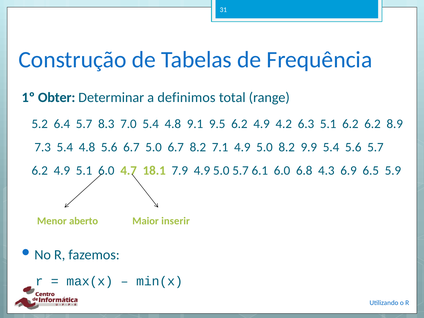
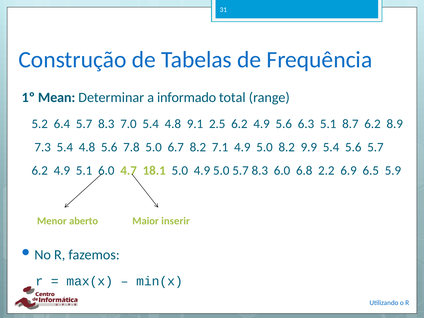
Obter: Obter -> Mean (57, 98)
definimos: definimos -> informado (187, 98)
9.5: 9.5 -> 2.5 (217, 124)
4.9 4.2: 4.2 -> 5.6 (284, 124)
5.1 6.2: 6.2 -> 8.7 (350, 124)
5.6 6.7: 6.7 -> 7.8 (131, 147)
18.1 7.9: 7.9 -> 5.0 (180, 171)
5.0 5.7 6.1: 6.1 -> 8.3 (260, 171)
4.3: 4.3 -> 2.2 (326, 171)
